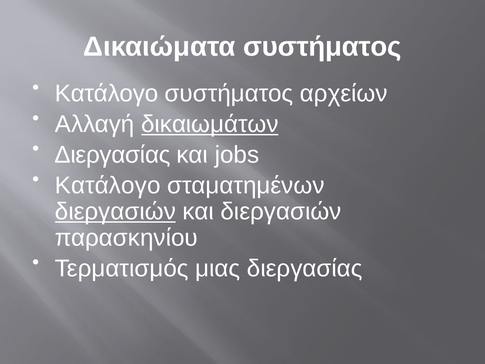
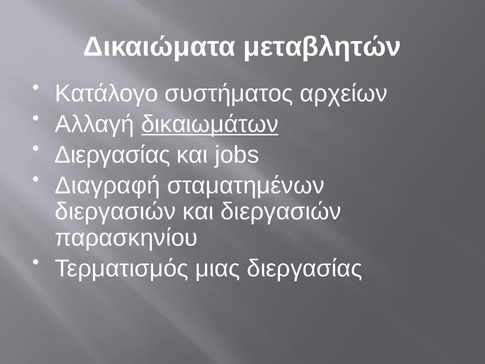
Δικαιώματα συστήματος: συστήματος -> μεταβλητών (322, 47)
Κατάλογο: Κατάλογο -> Διαγραφή (108, 185)
διεργασιών underline: present -> none (115, 211)
